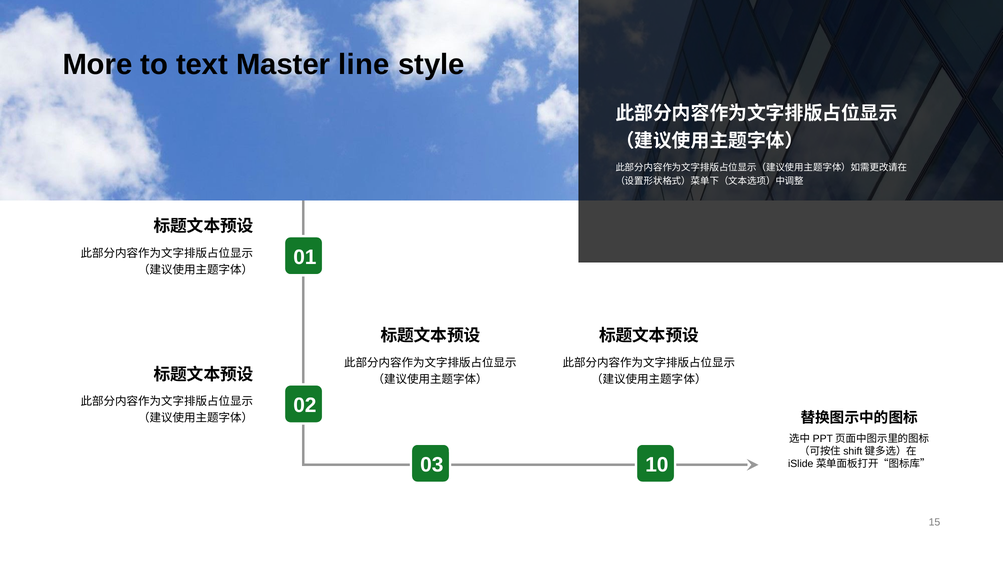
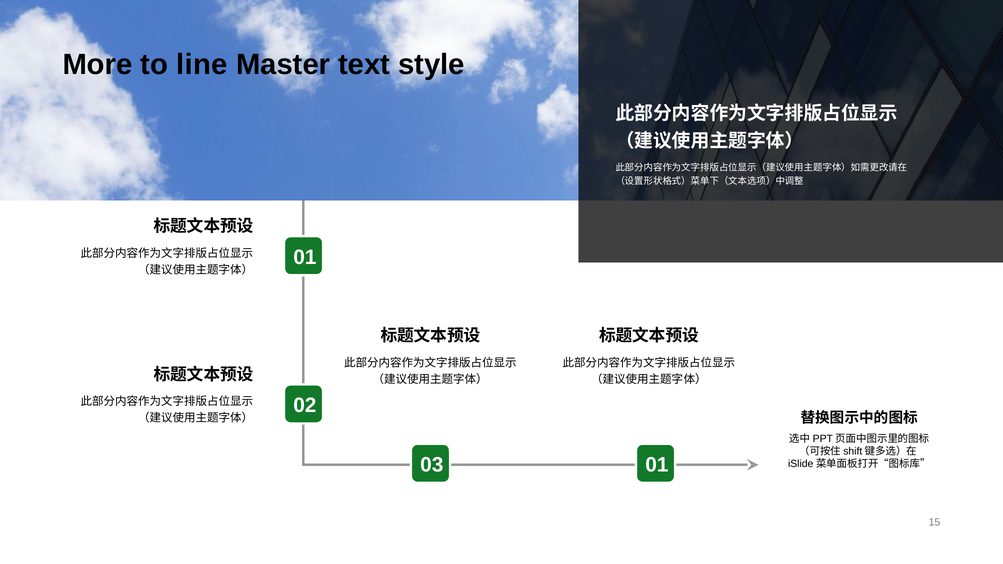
text: text -> line (202, 65)
line: line -> text (364, 65)
03 10: 10 -> 01 (657, 465)
